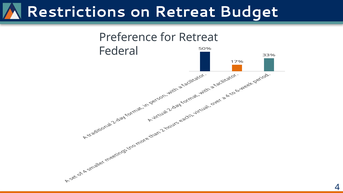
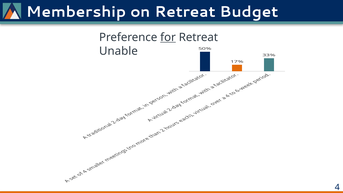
Restrictions: Restrictions -> Membership (76, 12)
for underline: none -> present (168, 37)
Federal: Federal -> Unable (118, 51)
